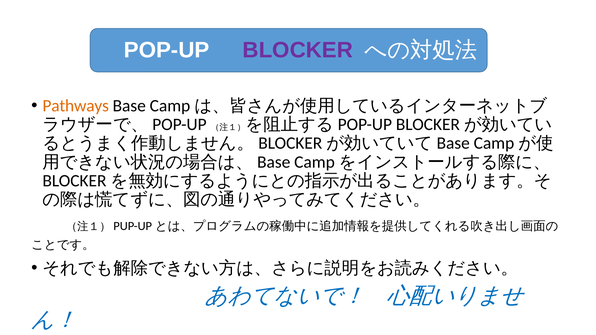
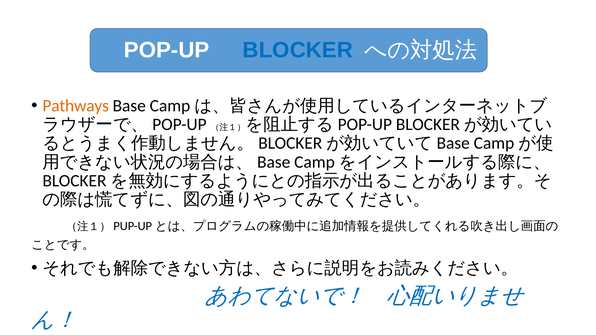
BLOCKER colour: purple -> blue (298, 50)
